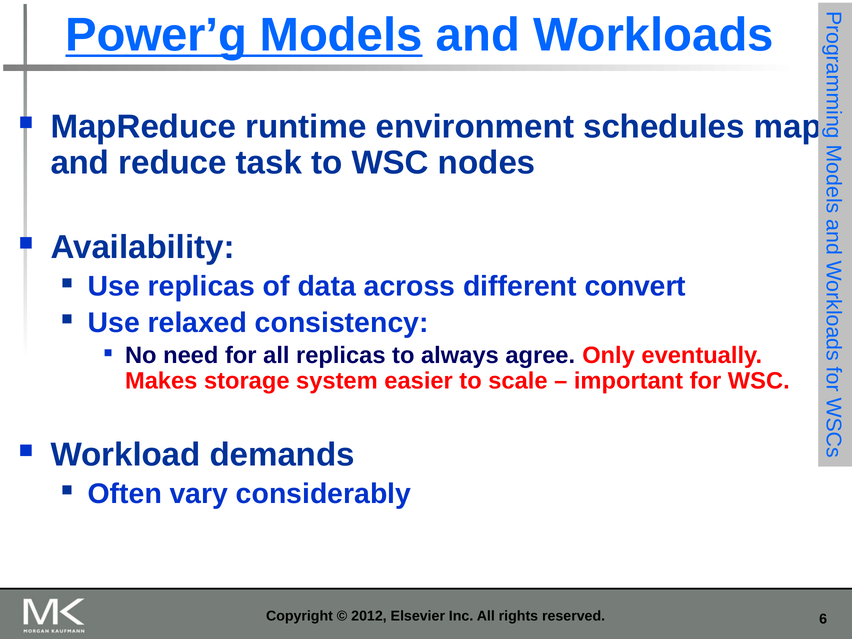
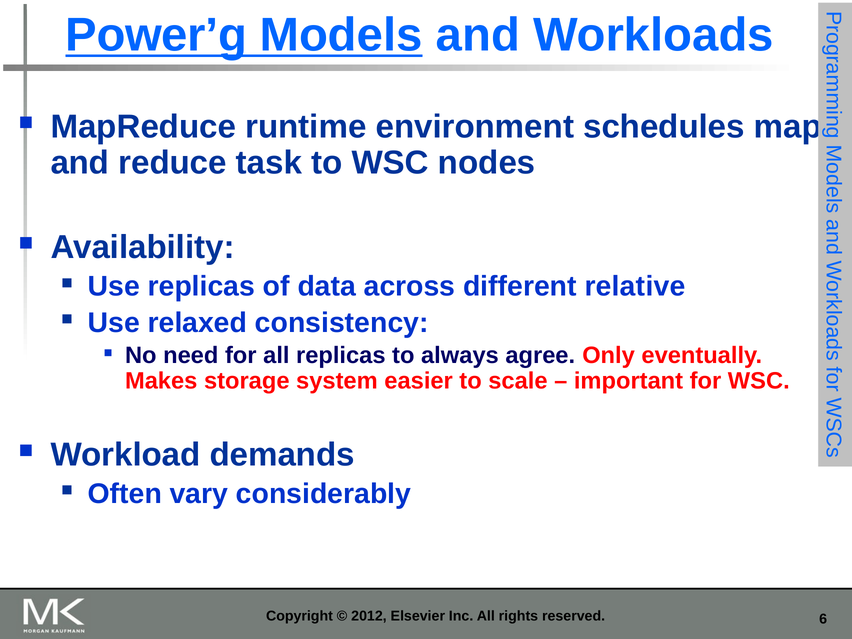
convert: convert -> relative (635, 286)
